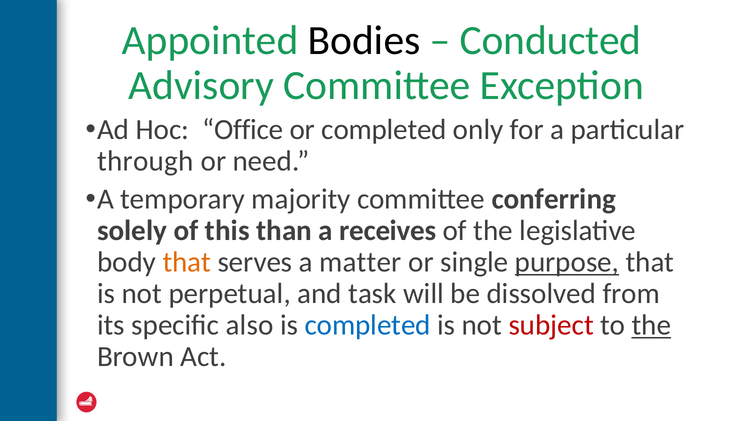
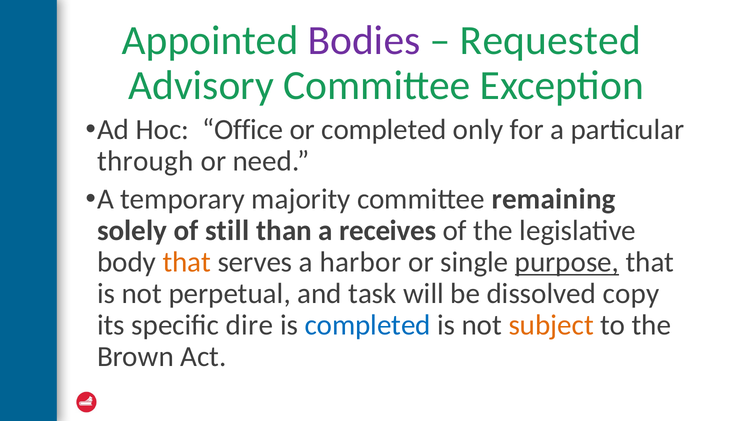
Bodies colour: black -> purple (364, 40)
Conducted: Conducted -> Requested (550, 40)
conferring: conferring -> remaining (554, 199)
this: this -> still (227, 231)
matter: matter -> harbor (360, 262)
from: from -> copy (631, 294)
also: also -> dire (249, 325)
subject colour: red -> orange (551, 325)
the underline: present -> none (651, 325)
